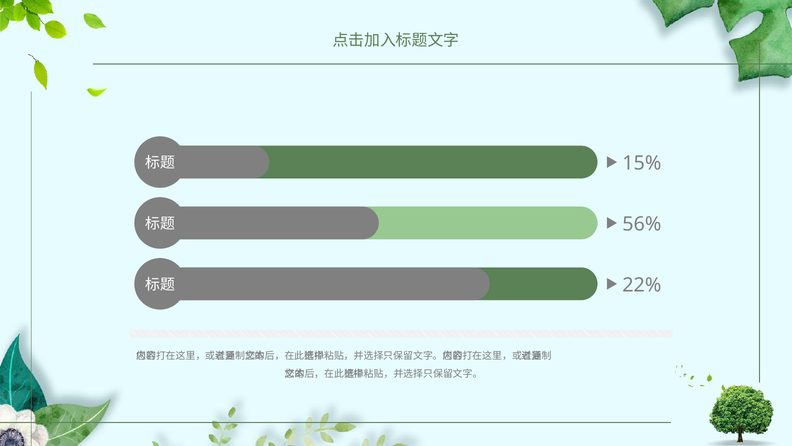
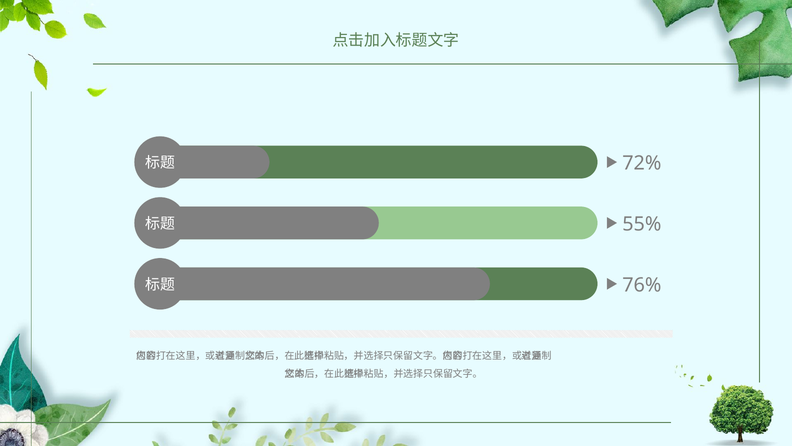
15%: 15% -> 72% (642, 163)
56%: 56% -> 55% (642, 224)
22%: 22% -> 76% (642, 285)
